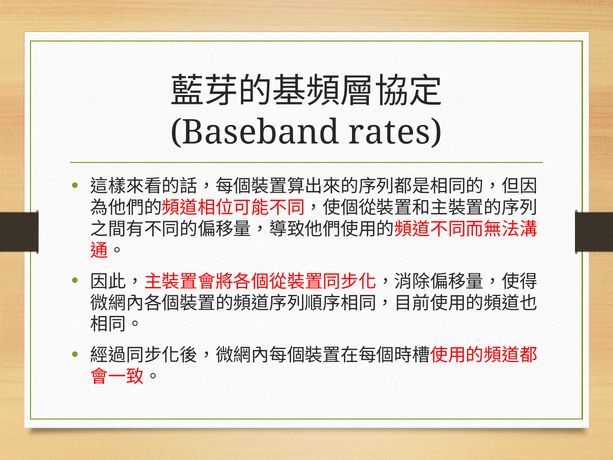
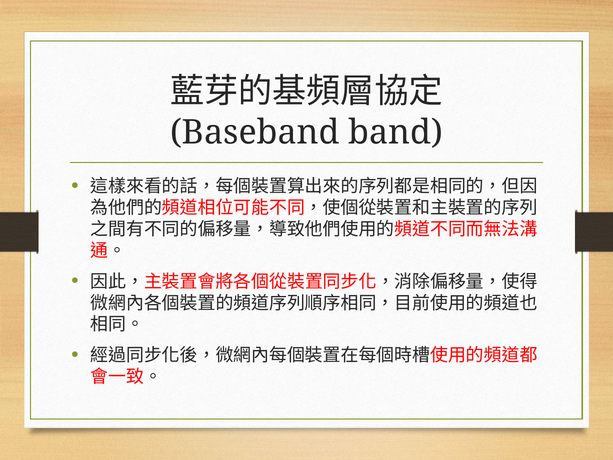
rates: rates -> band (396, 133)
